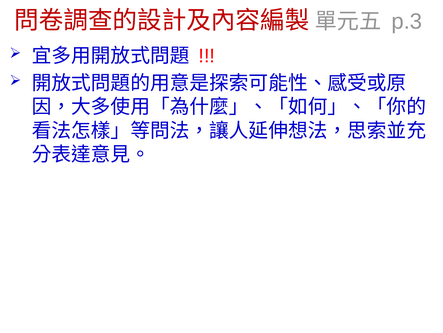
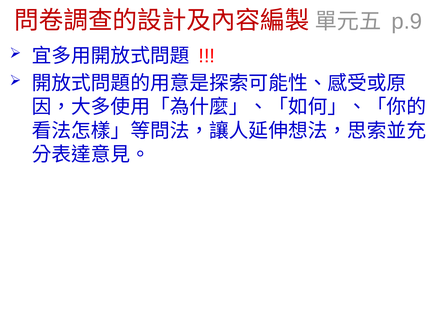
p.3: p.3 -> p.9 (407, 21)
